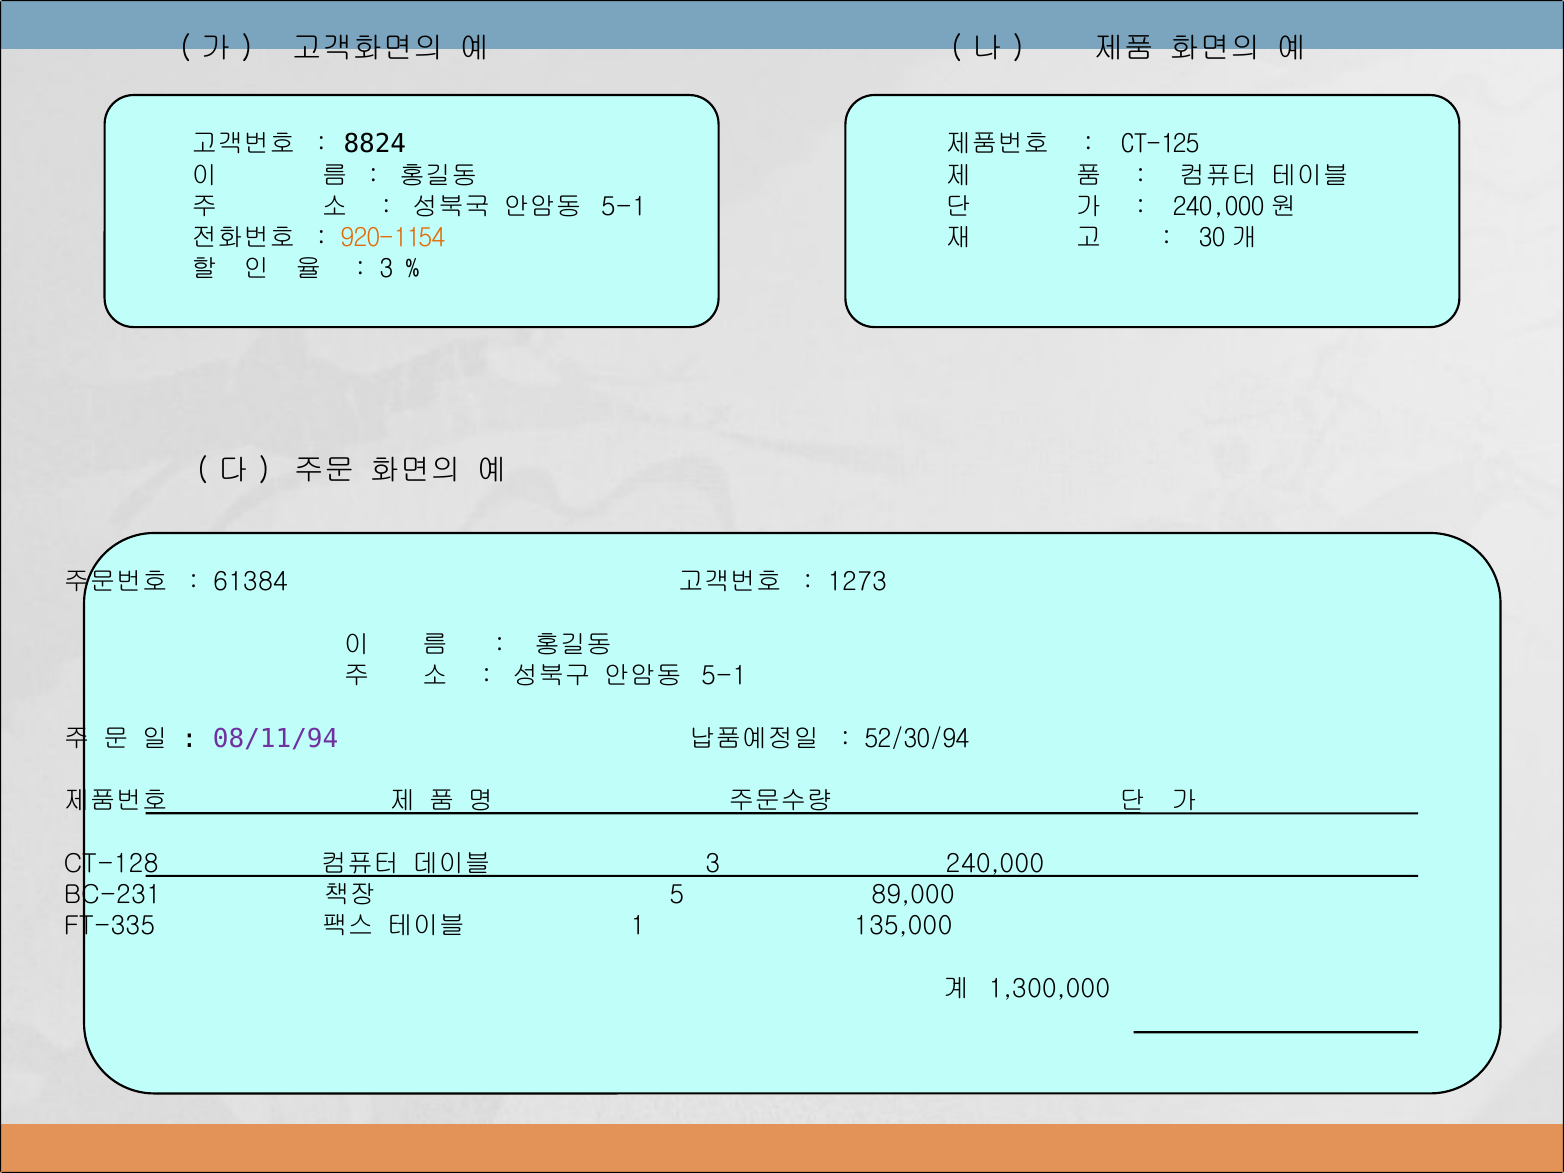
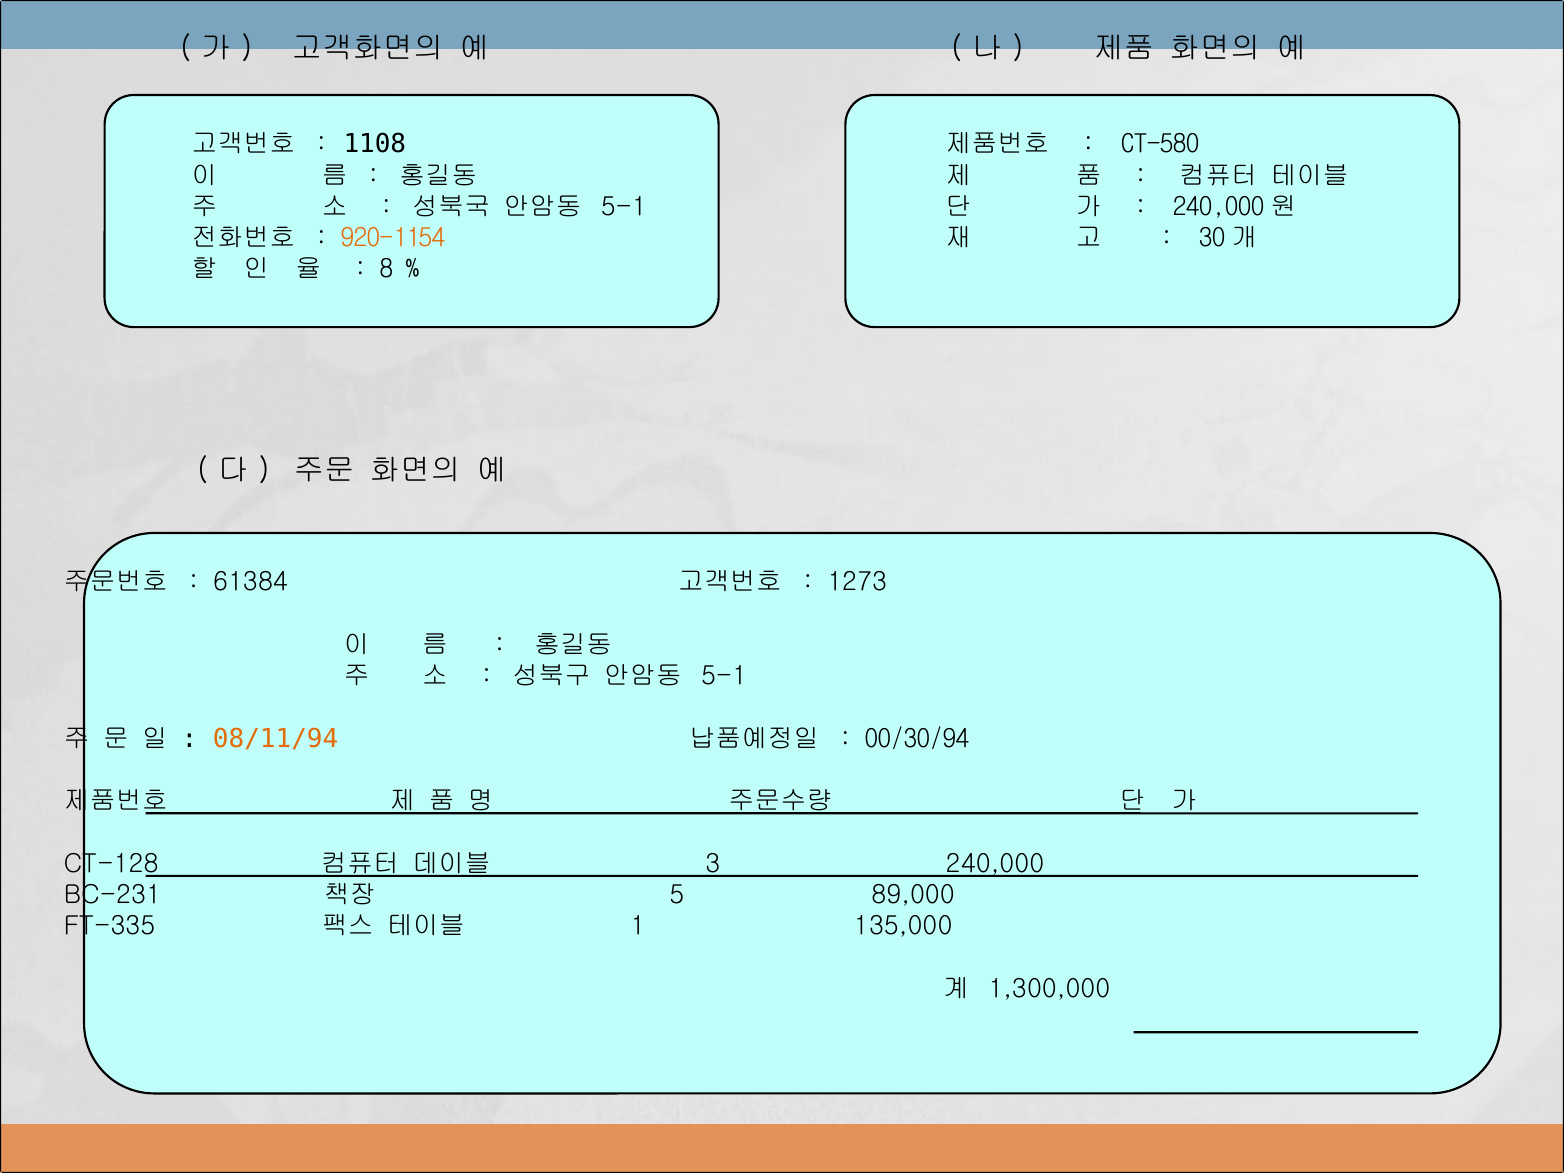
8824: 8824 -> 1108 (375, 144)
CT-125: CT-125 -> CT-580 (1160, 144)
3: 3 -> 8 (386, 269)
08/11/94 colour: purple -> orange (276, 739)
52/30/94: 52/30/94 -> 00/30/94 (917, 739)
